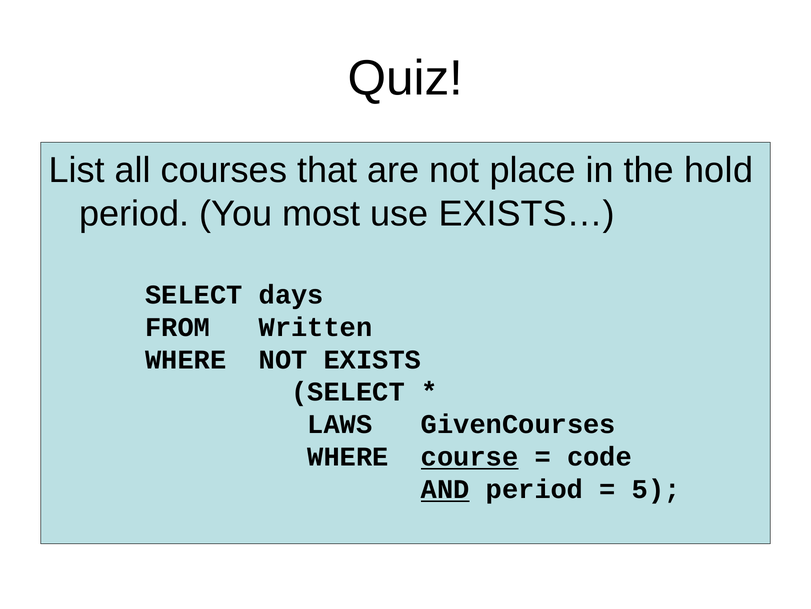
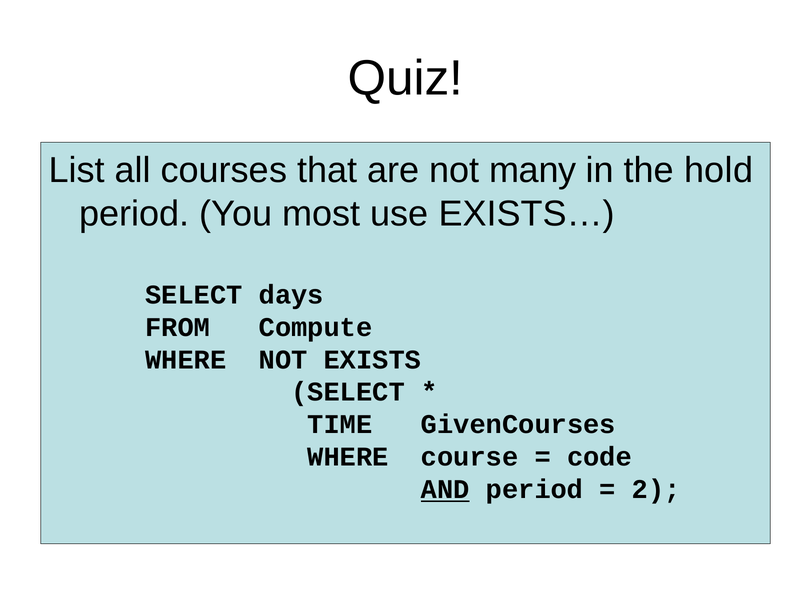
place: place -> many (533, 170)
Written: Written -> Compute (316, 327)
LAWS: LAWS -> TIME (340, 424)
course underline: present -> none (470, 456)
5: 5 -> 2 (656, 489)
